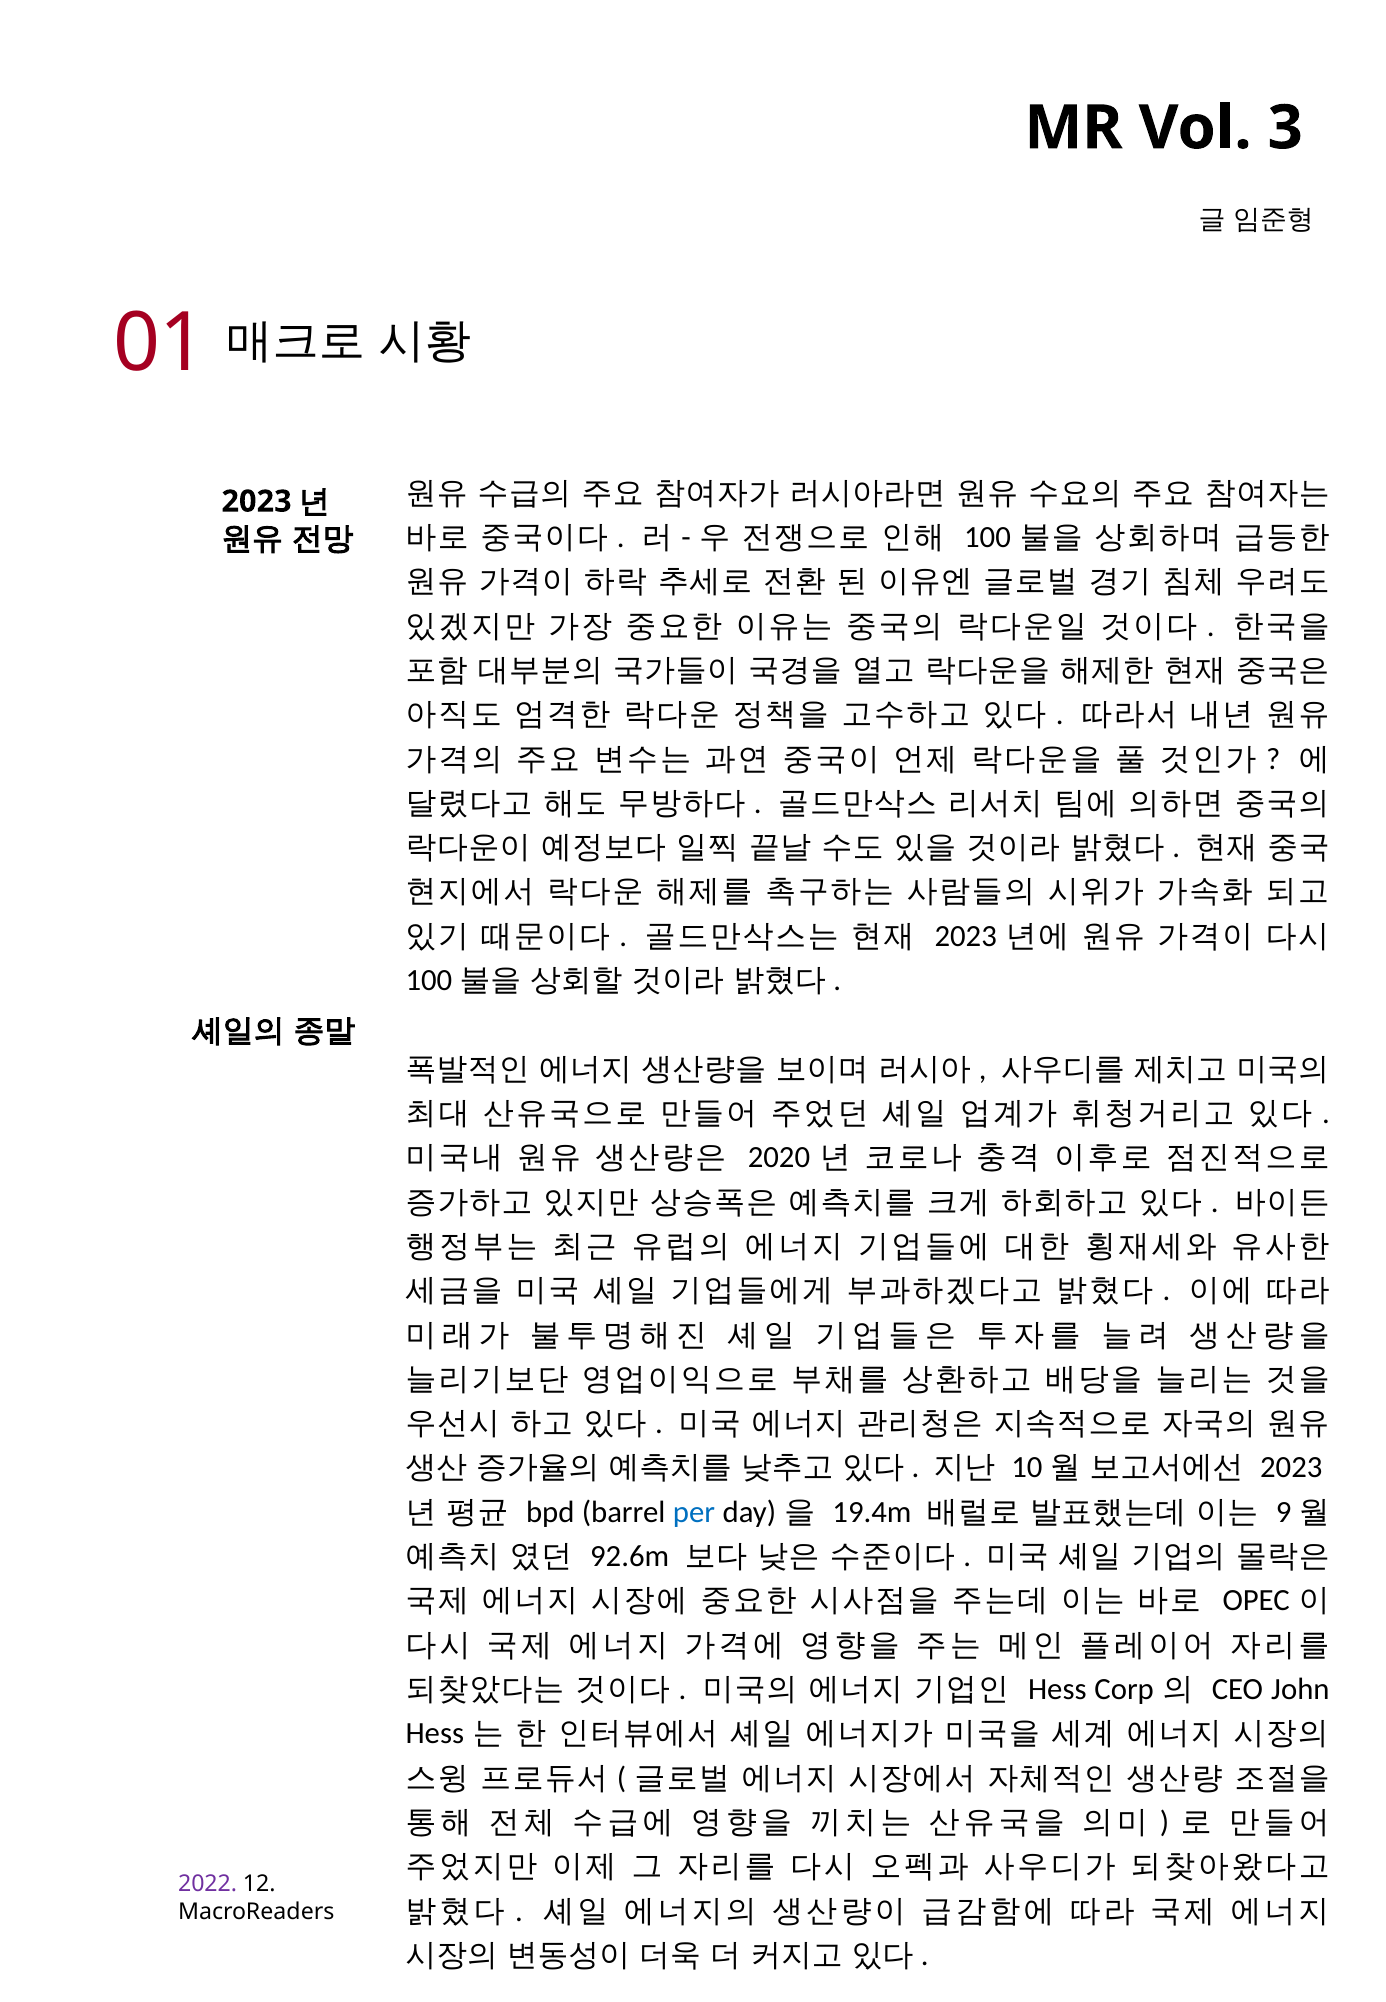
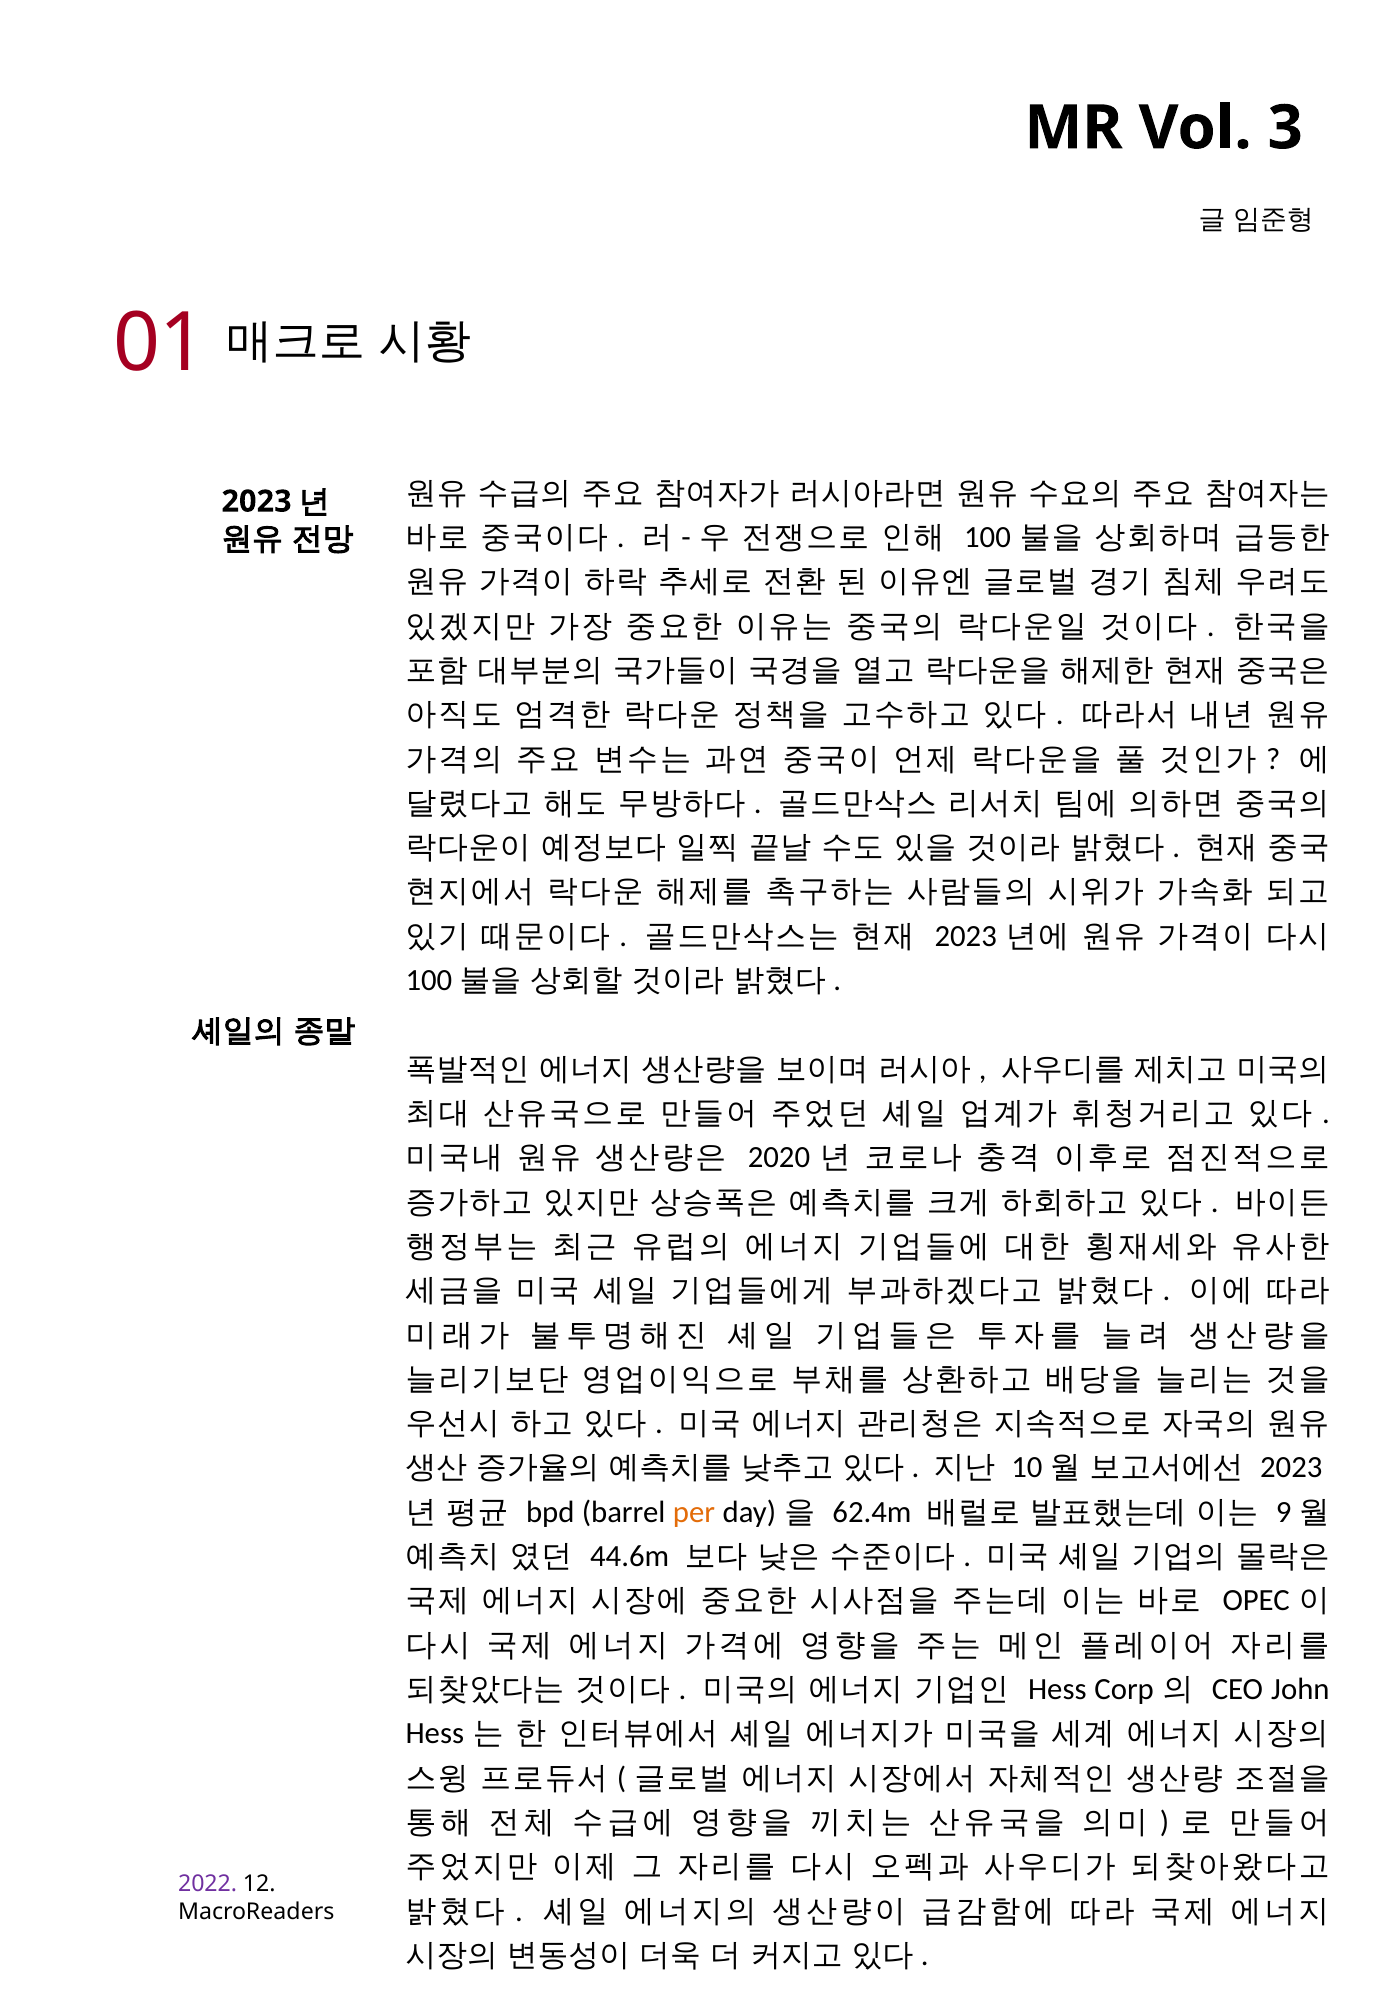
per colour: blue -> orange (694, 1512)
19.4m: 19.4m -> 62.4m (872, 1512)
92.6m: 92.6m -> 44.6m (630, 1556)
